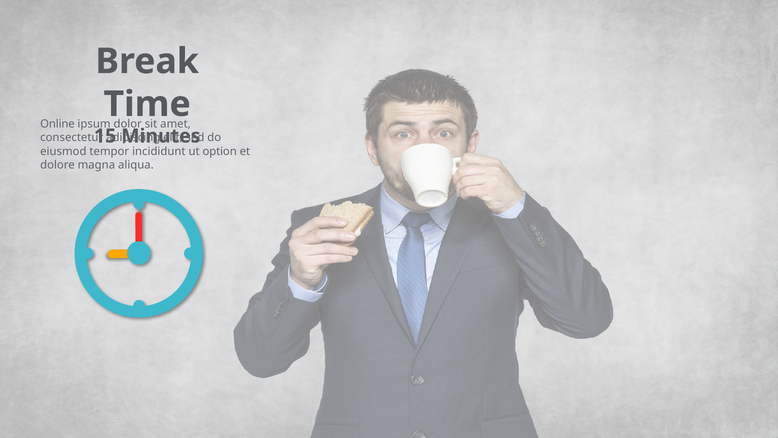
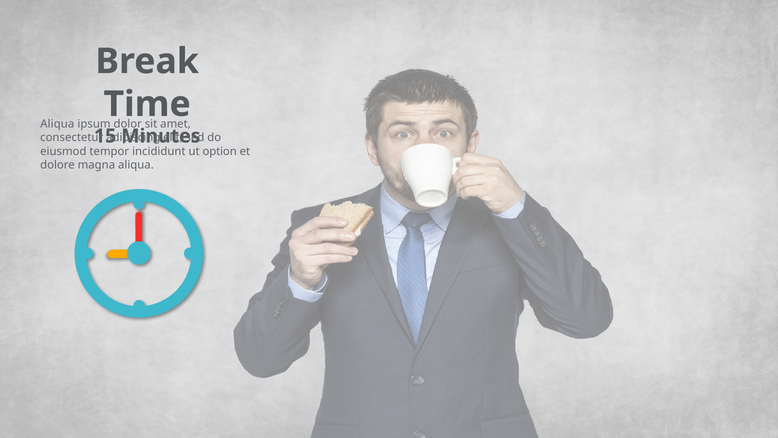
Online: Online -> Aliqua (57, 124)
